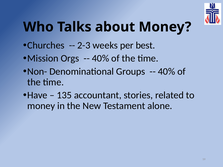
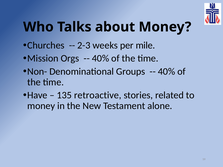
best: best -> mile (145, 45)
accountant: accountant -> retroactive (98, 95)
